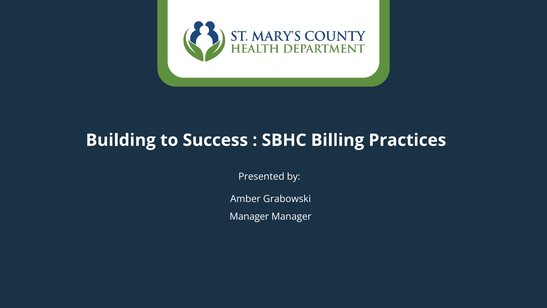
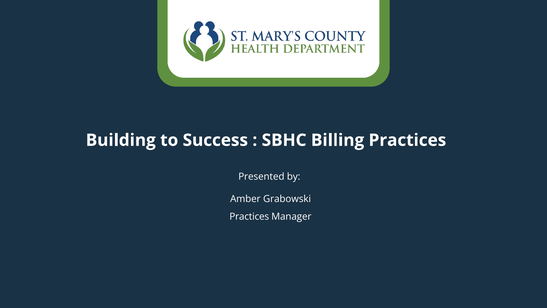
Manager: Manager -> Practices (249, 216)
